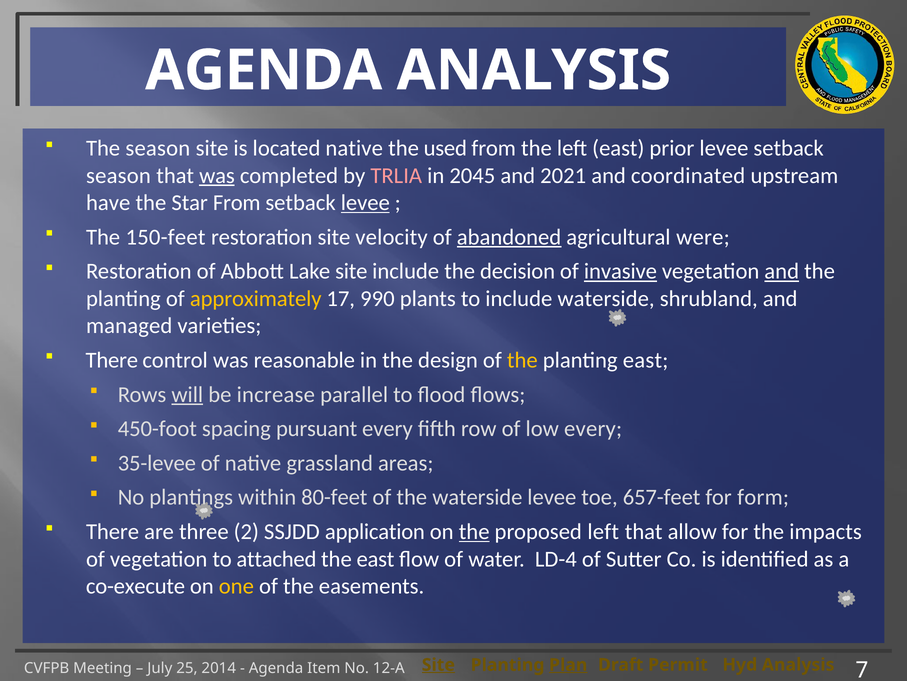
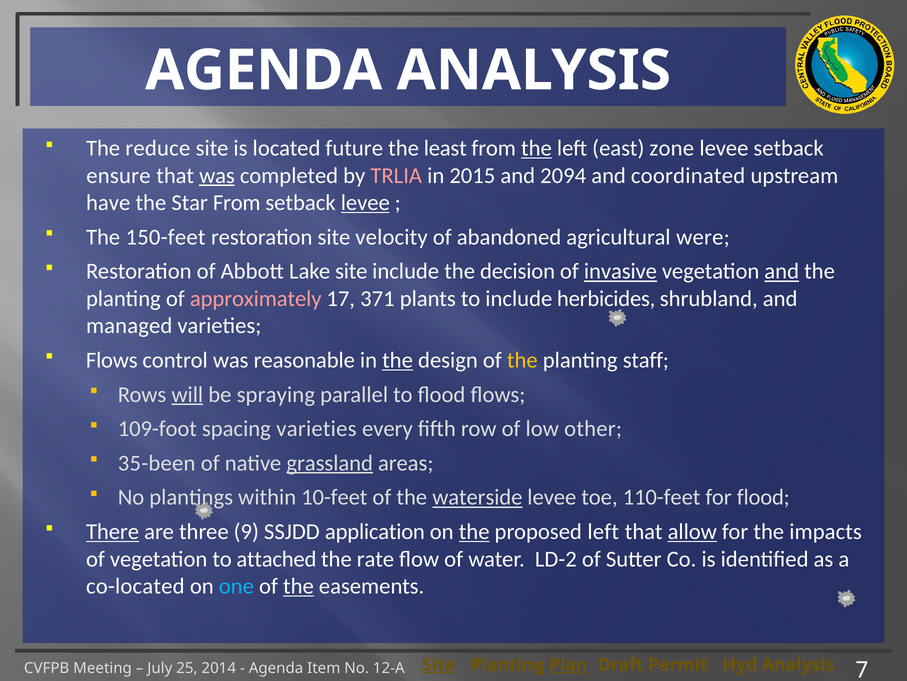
The season: season -> reduce (158, 148)
located native: native -> future (354, 148)
used: used -> least (445, 148)
the underline: none -> present (536, 148)
prior: prior -> zone (672, 148)
season: season -> ensure (118, 175)
2045: 2045 -> 2015 (472, 175)
2021: 2021 -> 2094 (563, 175)
abandoned underline: present -> none (509, 237)
approximately colour: yellow -> pink (256, 298)
990: 990 -> 371 (377, 298)
include waterside: waterside -> herbicides (606, 298)
There: There -> Flows (112, 360)
the underline: none -> present (398, 360)
planting east: east -> staff (646, 360)
increase: increase -> spraying (276, 394)
450-foot: 450-foot -> 109-foot (157, 428)
spacing pursuant: pursuant -> varieties (316, 428)
low every: every -> other (593, 428)
35-levee: 35-levee -> 35-been (157, 463)
grassland underline: none -> present (330, 463)
80-feet: 80-feet -> 10-feet (334, 497)
waterside underline: none -> present (477, 497)
657-feet: 657-feet -> 110-feet (662, 497)
for form: form -> flood (763, 497)
There underline: none -> present (113, 531)
2: 2 -> 9 (246, 531)
allow underline: none -> present (692, 531)
the east: east -> rate (375, 558)
LD-4: LD-4 -> LD-2 (556, 558)
co-execute: co-execute -> co-located (135, 586)
one colour: yellow -> light blue (236, 586)
the underline: none -> present (298, 586)
